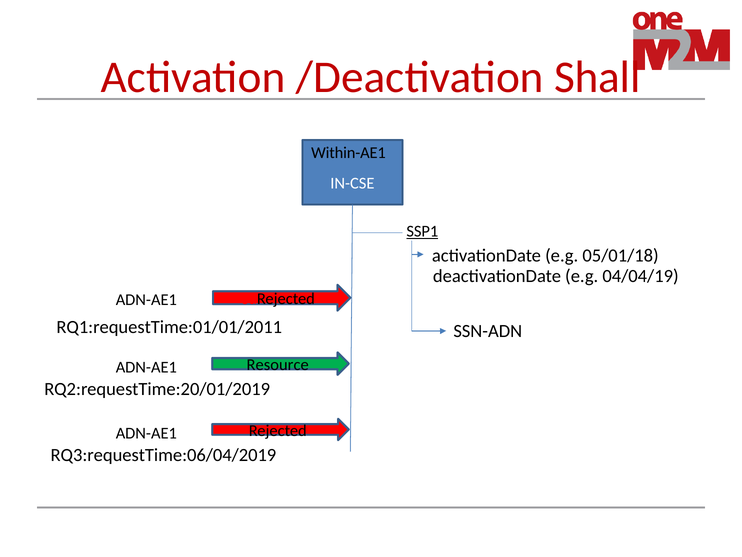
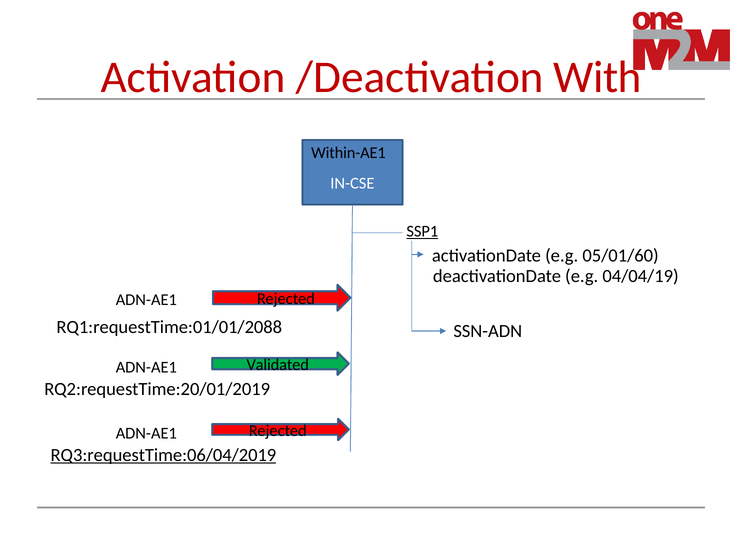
Shall: Shall -> With (597, 77)
05/01/18: 05/01/18 -> 05/01/60 (621, 255)
RQ1:requestTime:01/01/2011: RQ1:requestTime:01/01/2011 -> RQ1:requestTime:01/01/2088 (169, 327)
Resource: Resource -> Validated (278, 364)
RQ3:requestTime:06/04/2019 underline: none -> present (163, 455)
